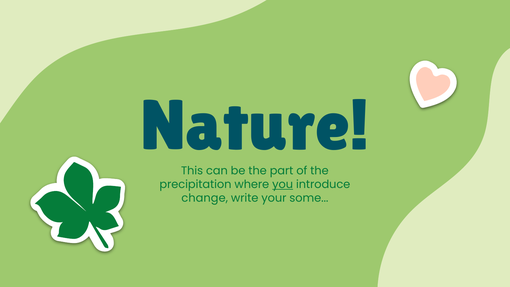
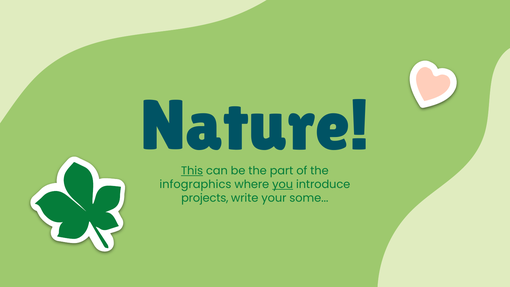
This underline: none -> present (192, 171)
precipitation: precipitation -> infographics (195, 184)
change: change -> projects (205, 198)
